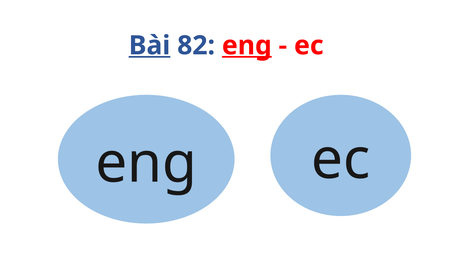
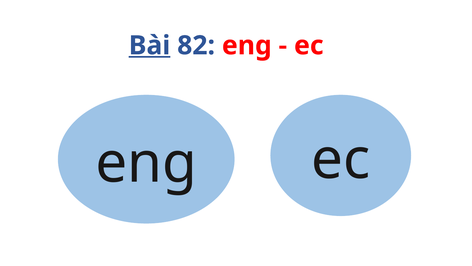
eng underline: present -> none (247, 45)
